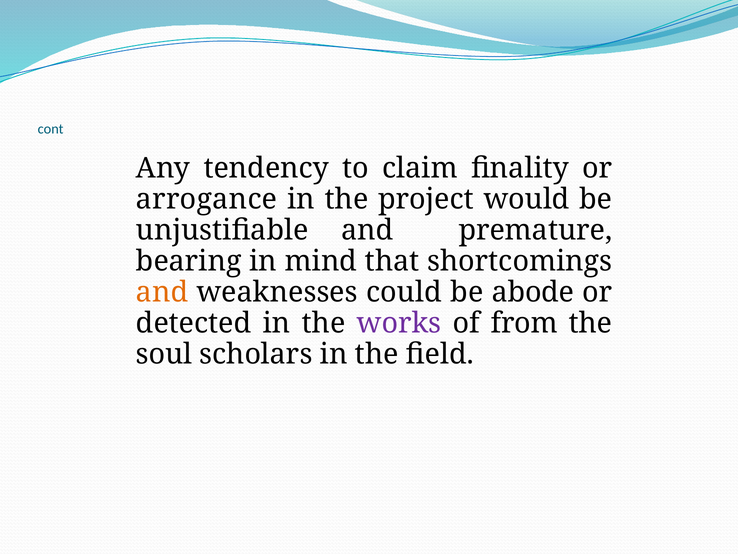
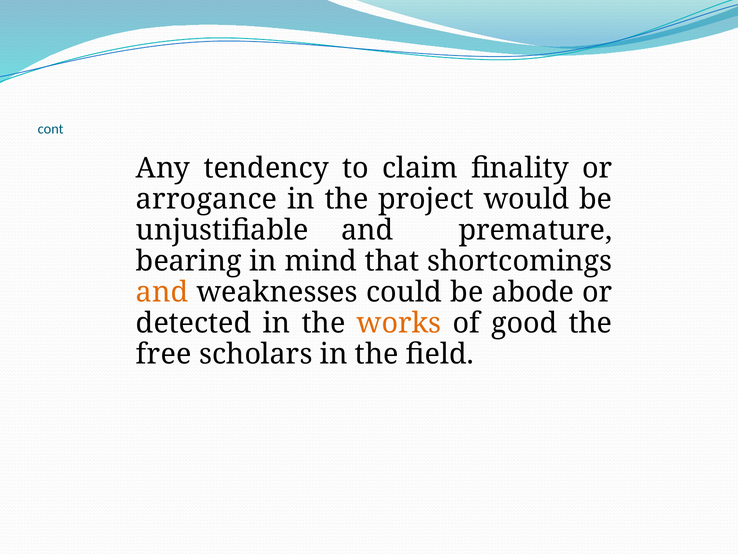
works colour: purple -> orange (399, 323)
from: from -> good (524, 323)
soul: soul -> free (164, 354)
